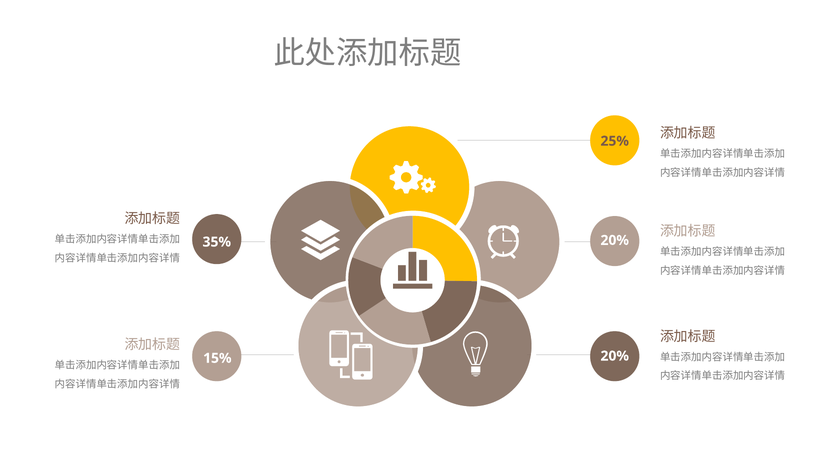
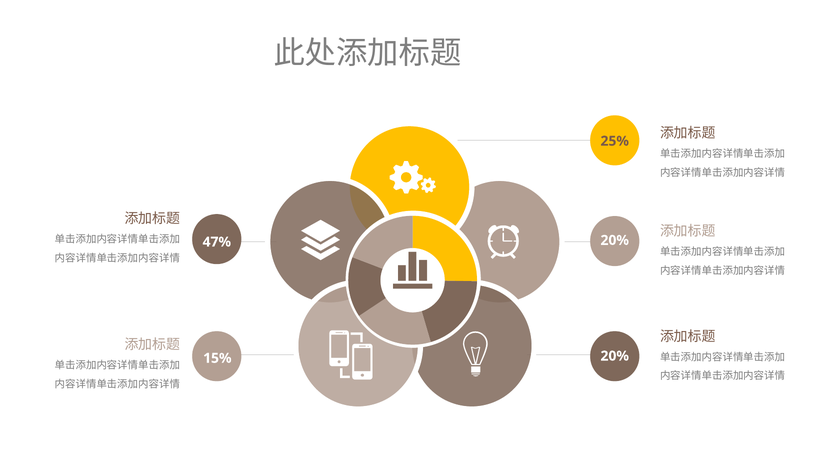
35%: 35% -> 47% (217, 242)
